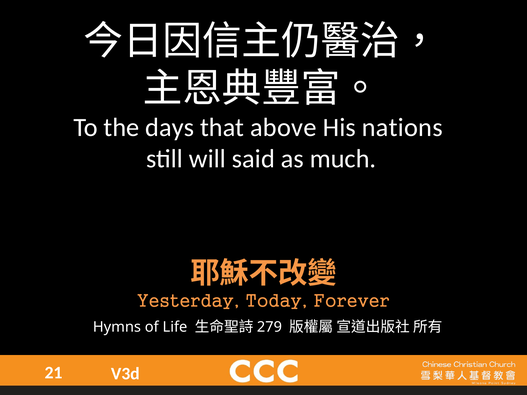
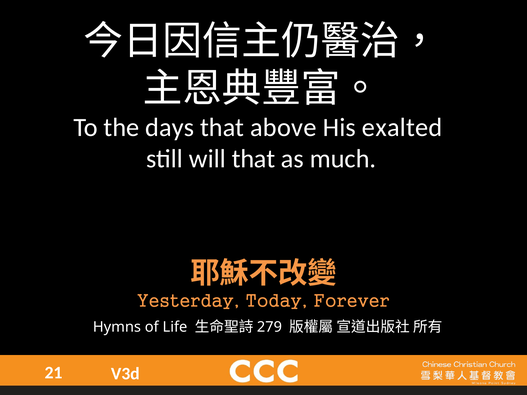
nations: nations -> exalted (402, 127)
will said: said -> that (253, 159)
